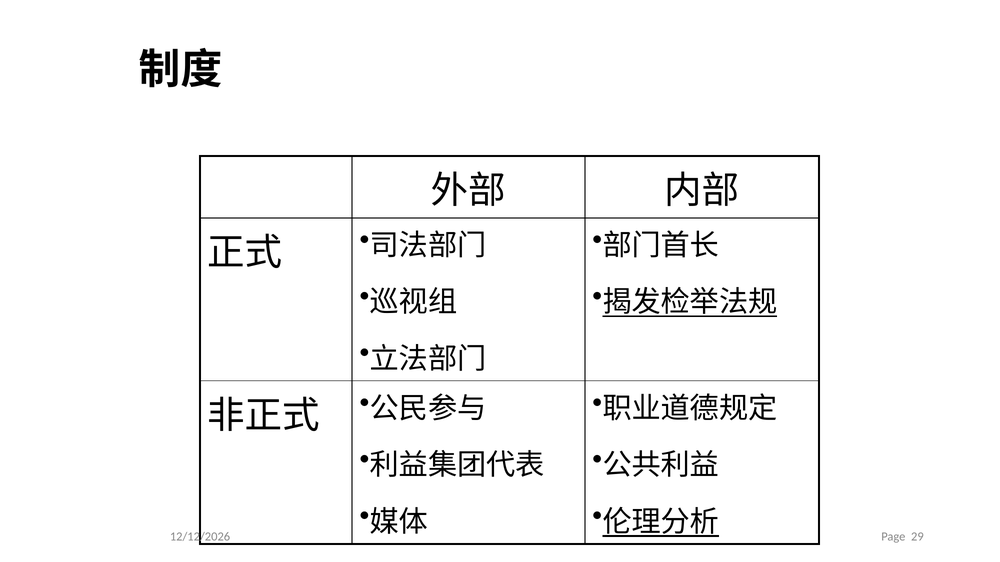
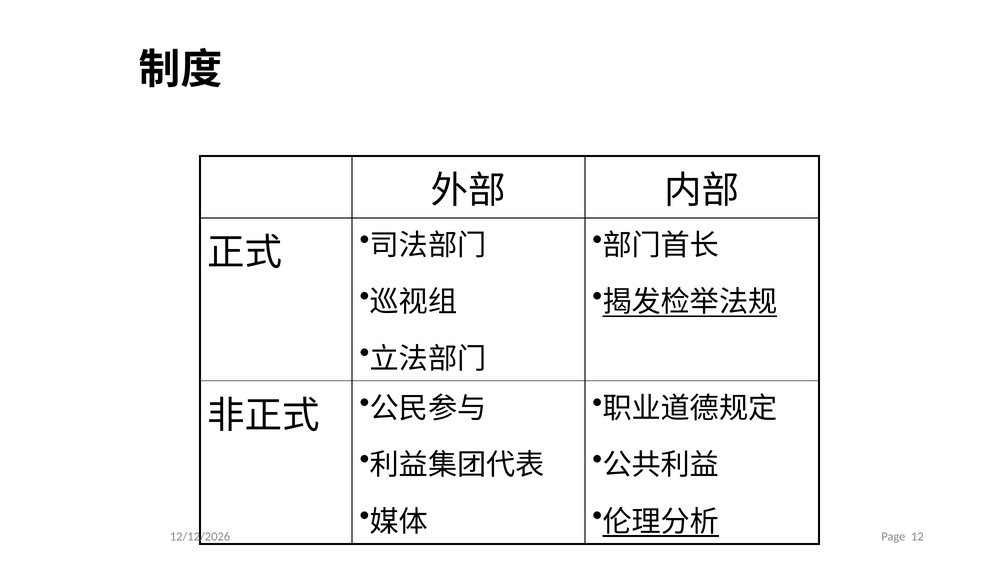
29: 29 -> 12 (917, 537)
